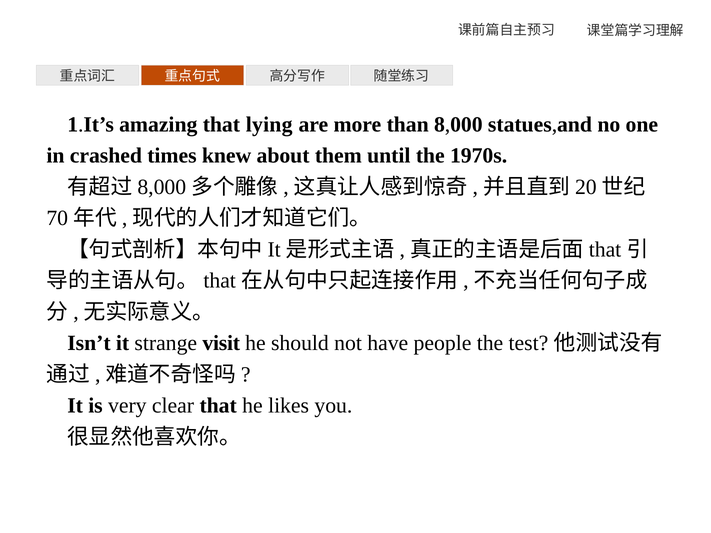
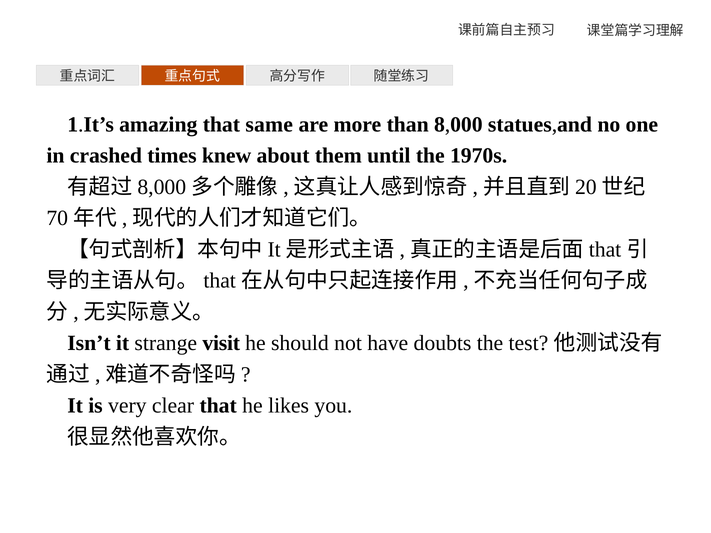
lying: lying -> same (269, 125)
people: people -> doubts (443, 343)
